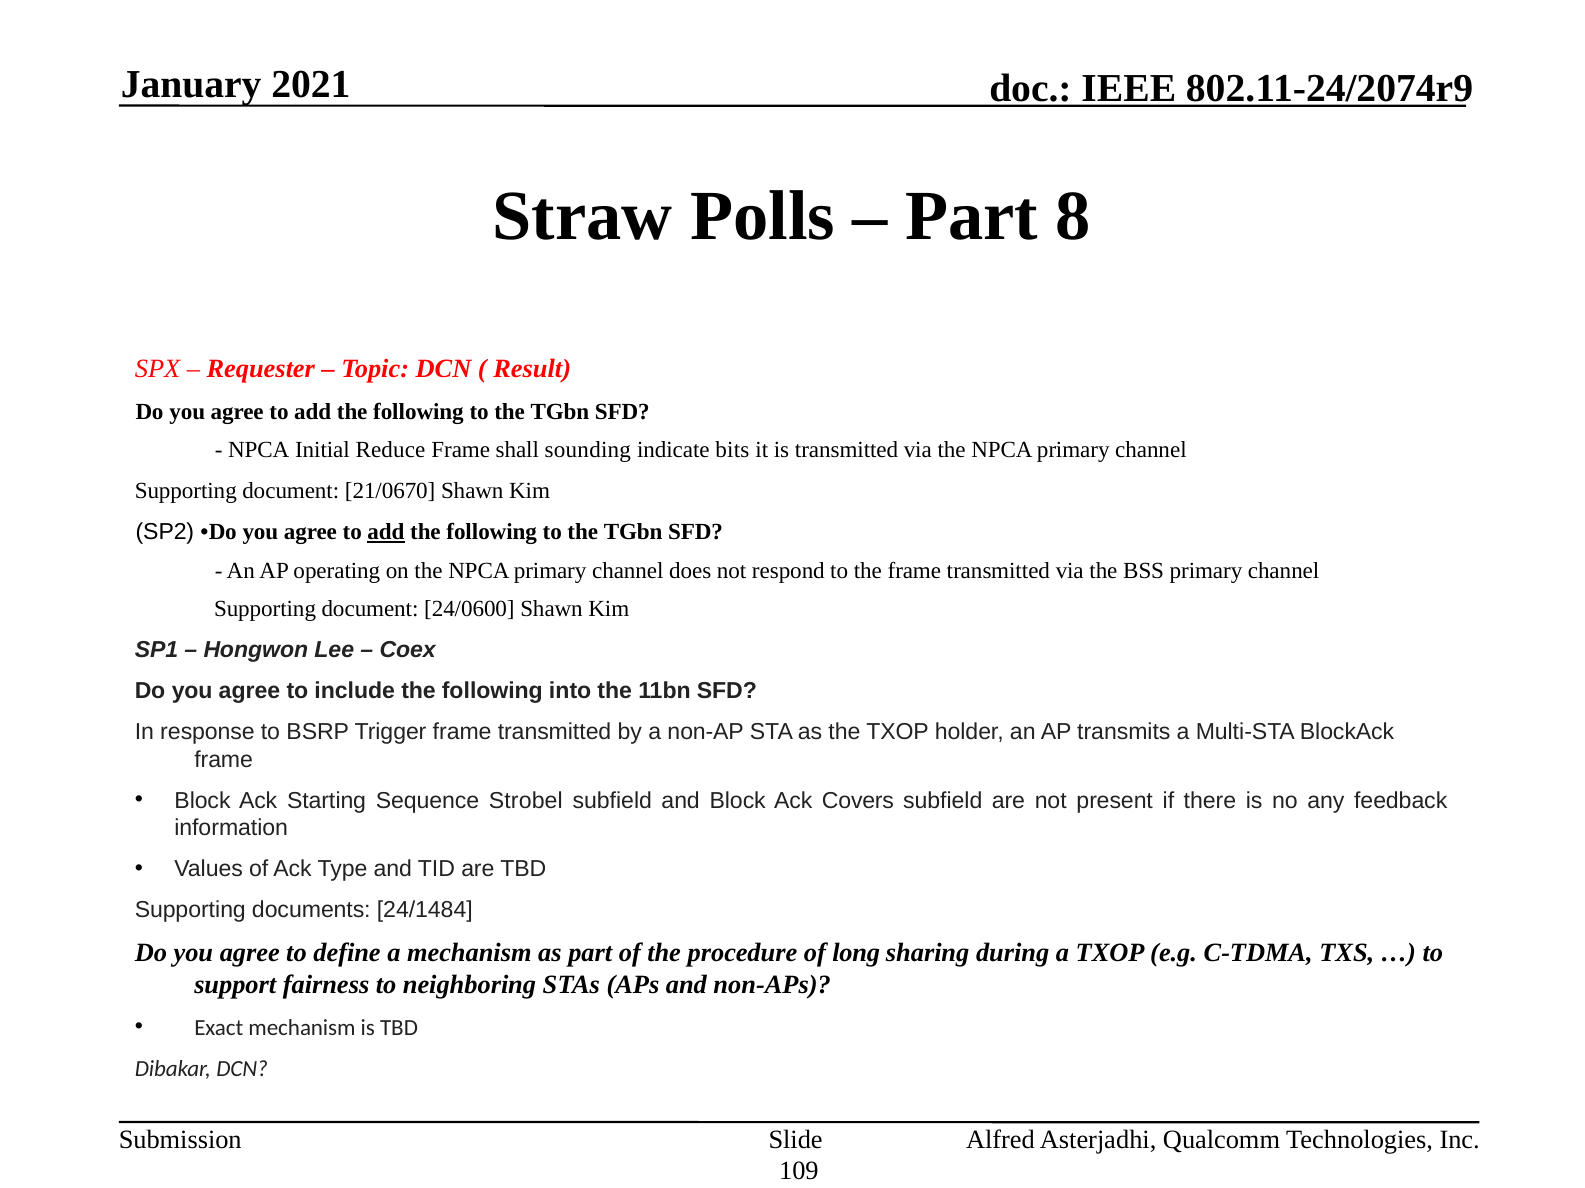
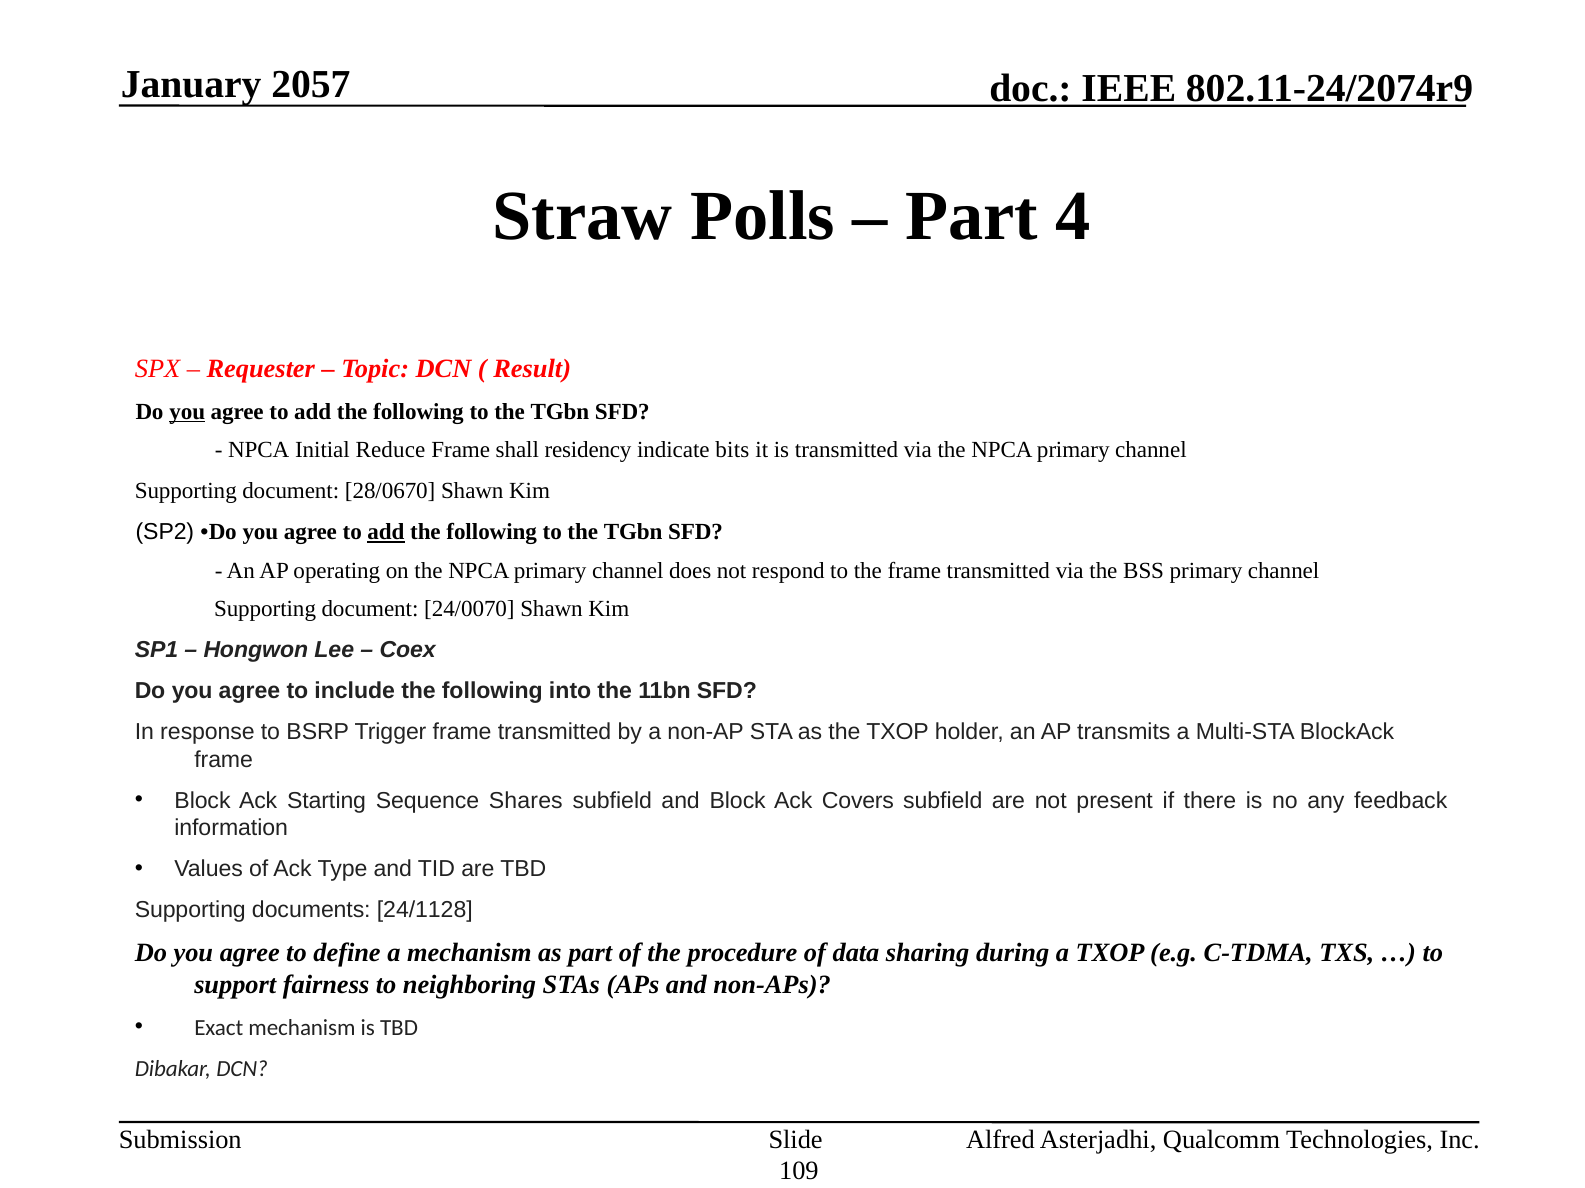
2021: 2021 -> 2057 (311, 84)
8: 8 -> 4 (1074, 216)
you underline: none -> present (187, 412)
sounding: sounding -> residency (588, 450)
21/0670: 21/0670 -> 28/0670 (390, 491)
24/0600: 24/0600 -> 24/0070 (469, 610)
Strobel: Strobel -> Shares (526, 801)
24/1484: 24/1484 -> 24/1128 (425, 911)
long: long -> data (856, 954)
